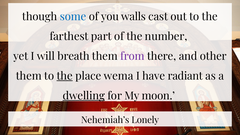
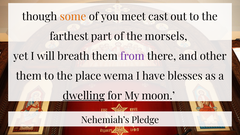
some colour: blue -> orange (73, 17)
walls: walls -> meet (134, 17)
number: number -> morsels (166, 36)
the underline: present -> none (65, 76)
radiant: radiant -> blesses (185, 76)
Lonely: Lonely -> Pledge (145, 120)
